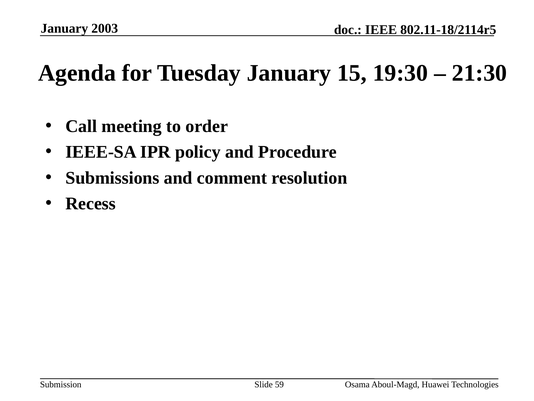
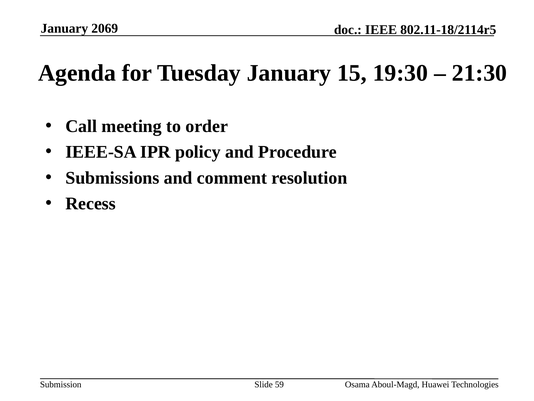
2003: 2003 -> 2069 (105, 28)
